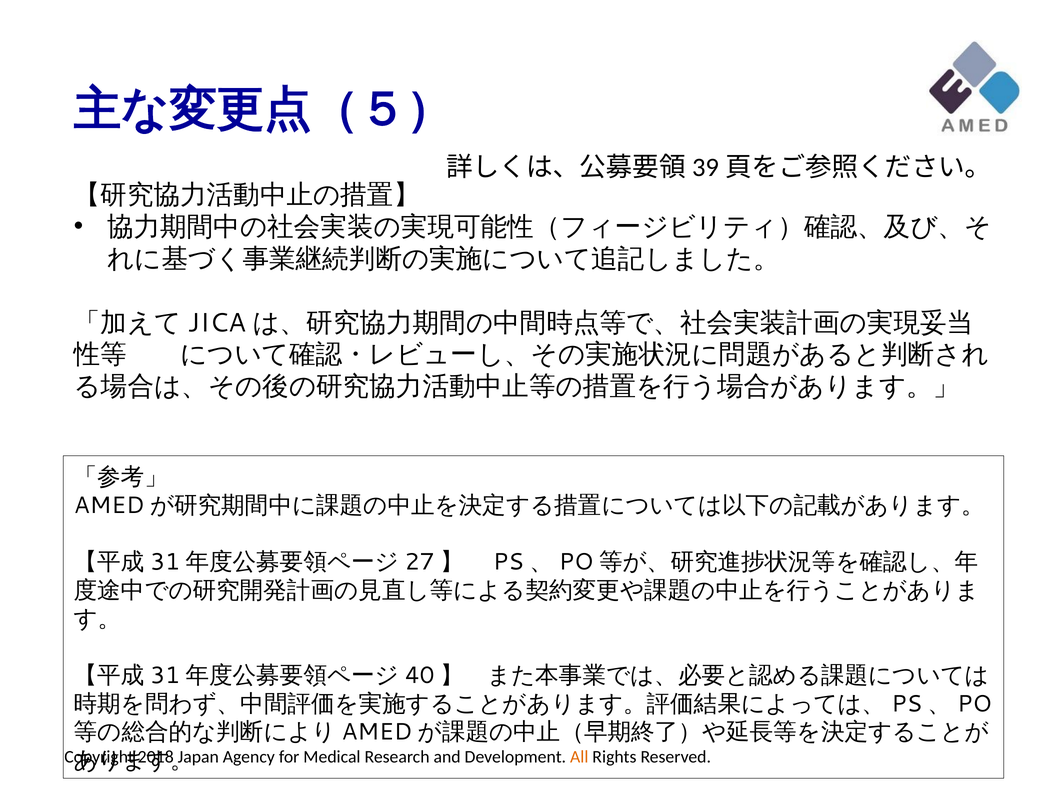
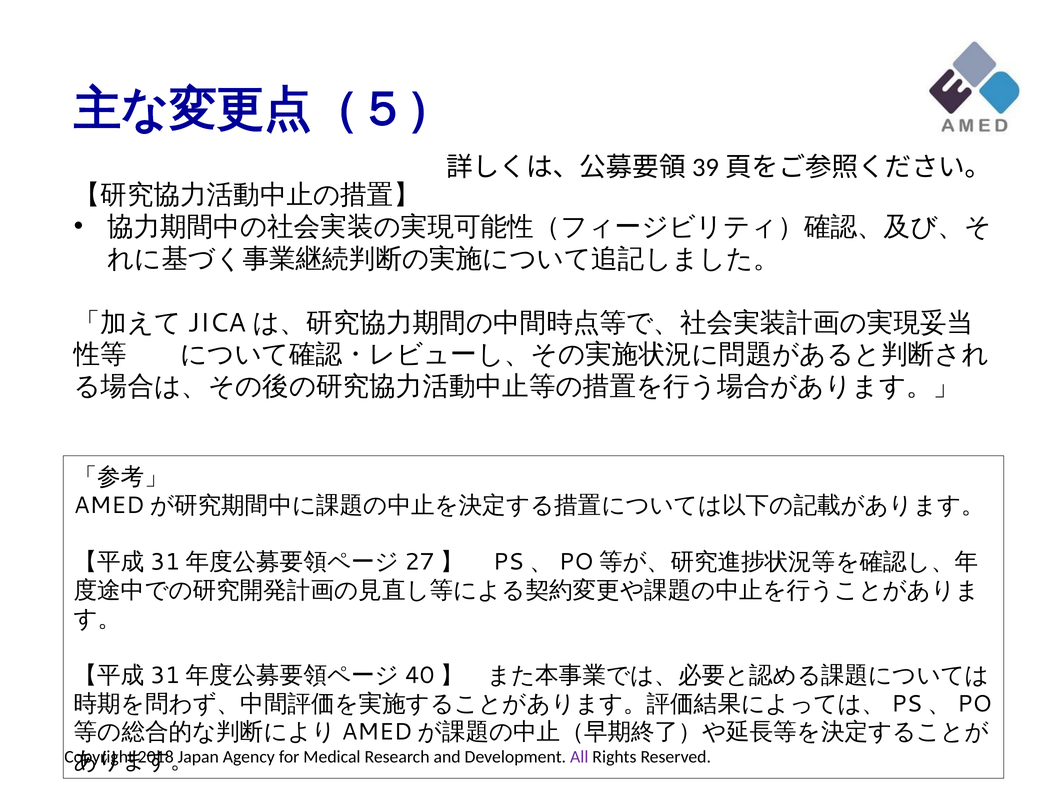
All colour: orange -> purple (579, 757)
